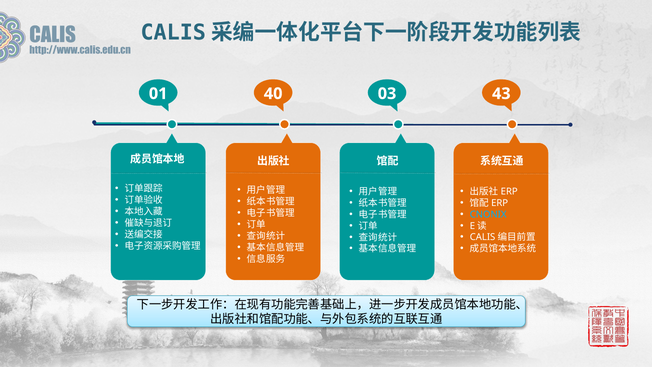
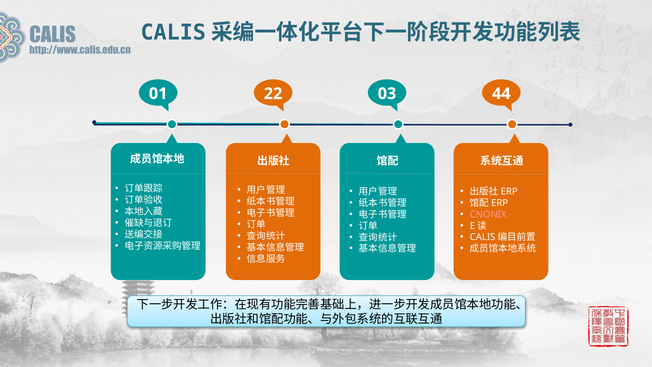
40: 40 -> 22 (273, 94)
43: 43 -> 44 (501, 94)
CNONIX colour: light blue -> pink (488, 214)
